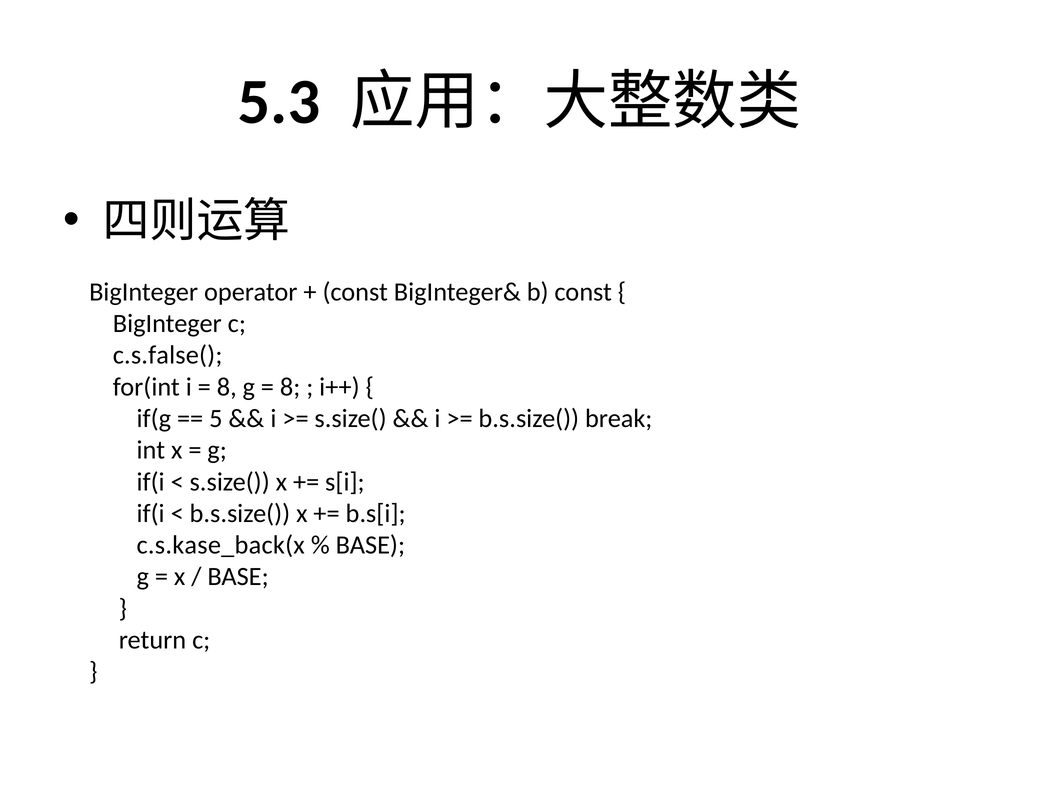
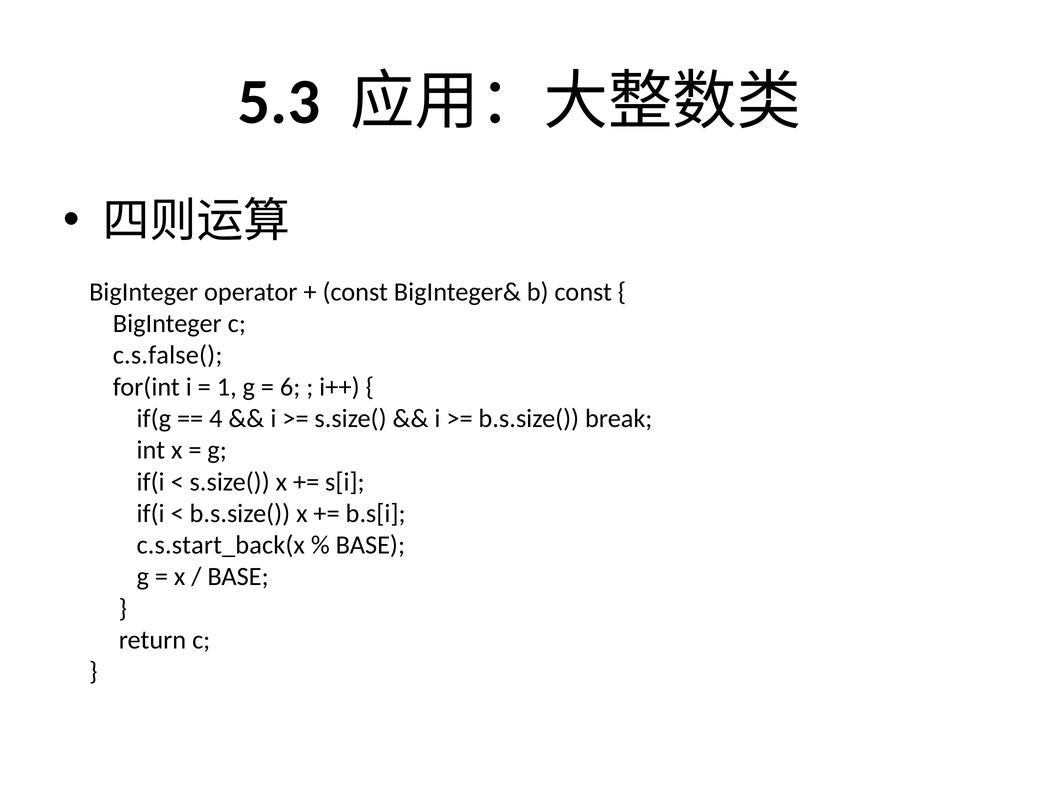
8: 8 -> 1 (227, 387)
8: 8 -> 6 (290, 387)
5: 5 -> 4 (216, 418)
c.s.kase_back(x: c.s.kase_back(x -> c.s.start_back(x (221, 545)
